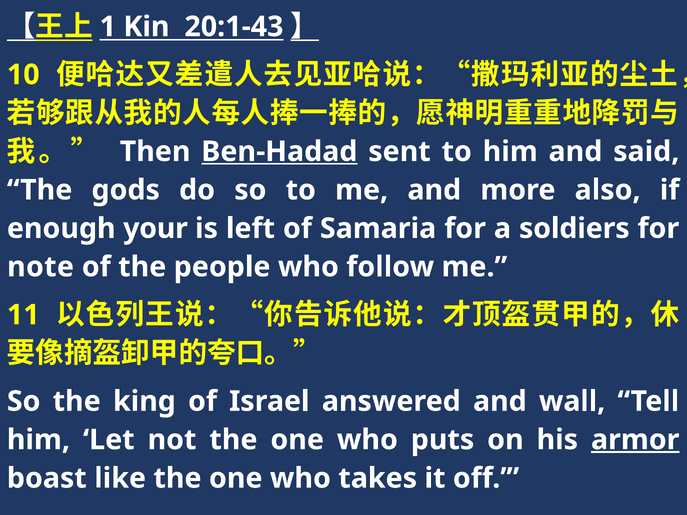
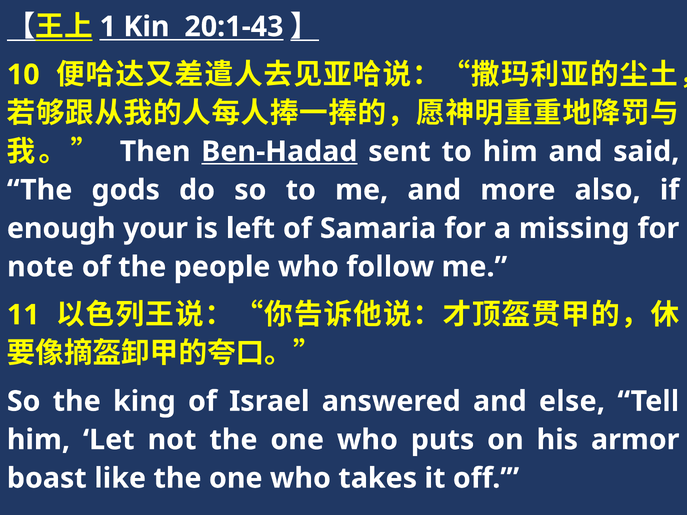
soldiers: soldiers -> missing (574, 229)
wall: wall -> else (572, 402)
armor underline: present -> none (635, 440)
